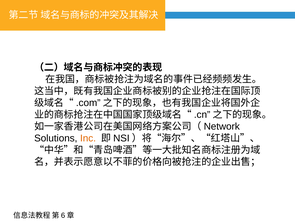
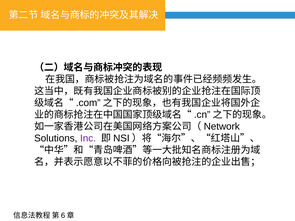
Inc colour: orange -> purple (88, 138)
